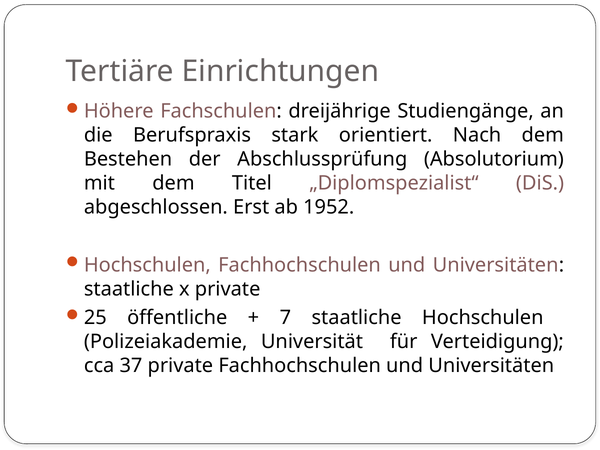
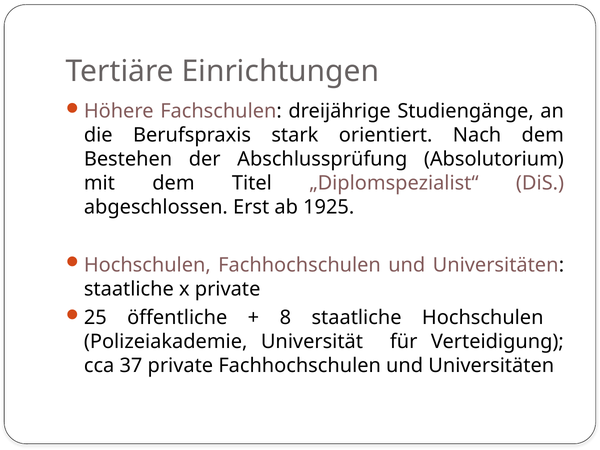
1952: 1952 -> 1925 (329, 207)
7: 7 -> 8 (285, 318)
